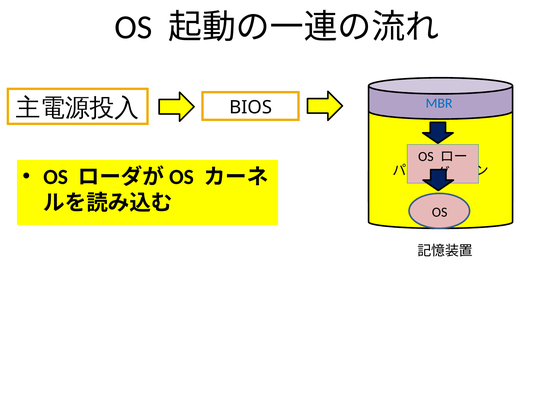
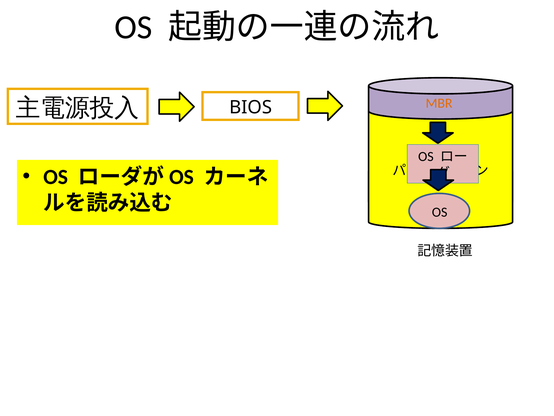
MBR colour: blue -> orange (439, 103)
